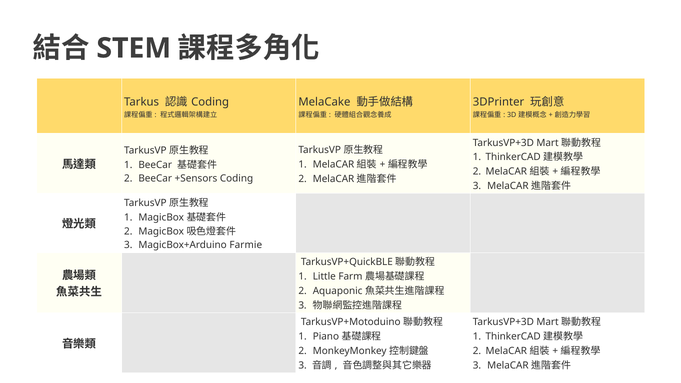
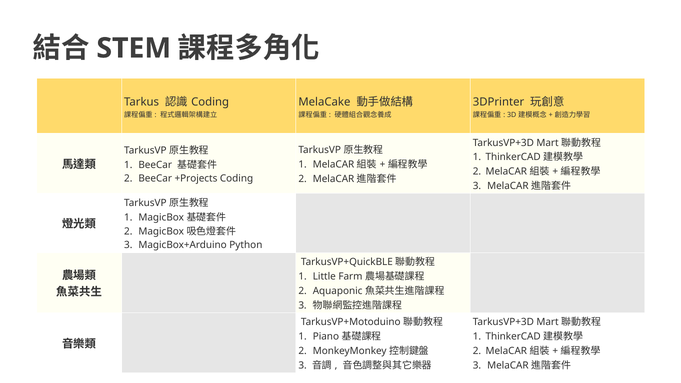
+Sensors: +Sensors -> +Projects (196, 178)
Farmie: Farmie -> Python (246, 245)
